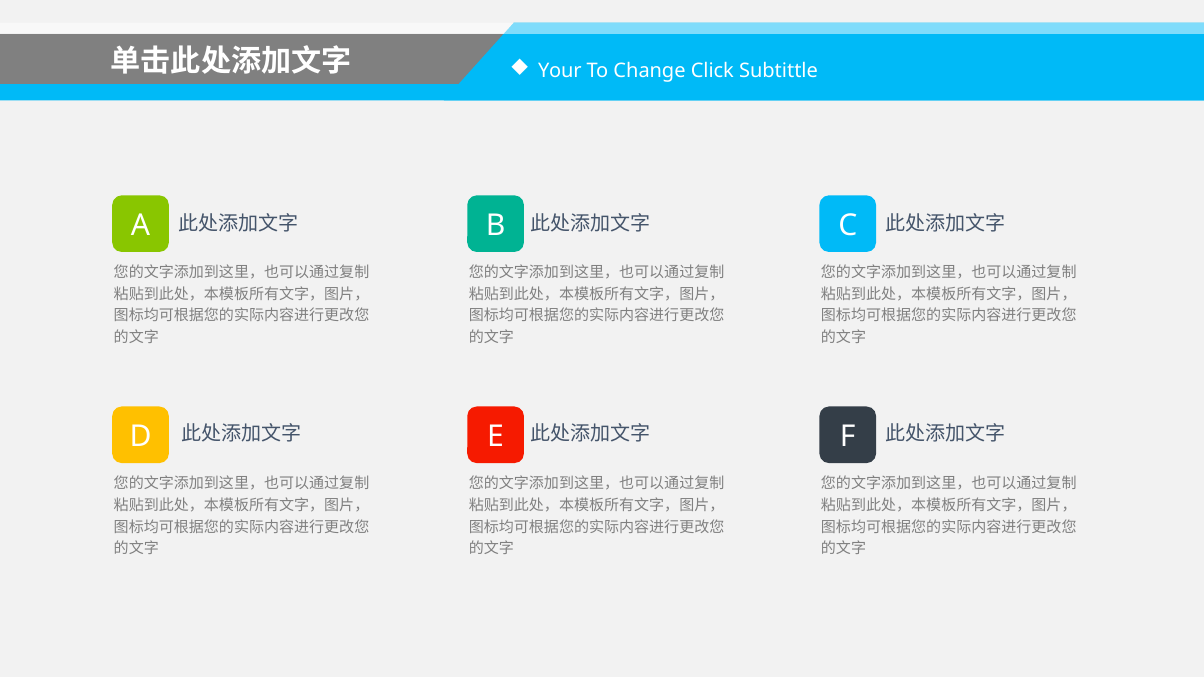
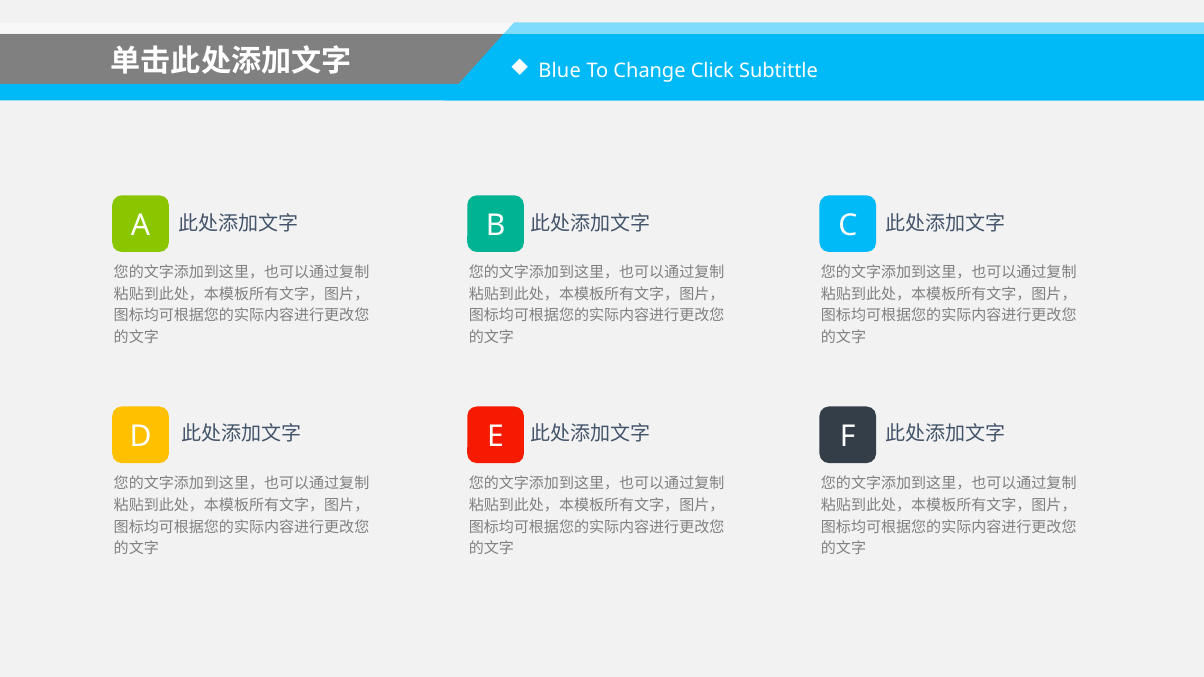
Your: Your -> Blue (560, 71)
